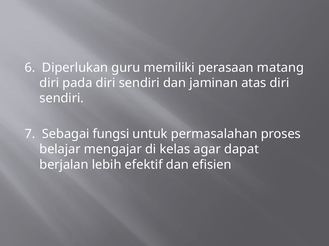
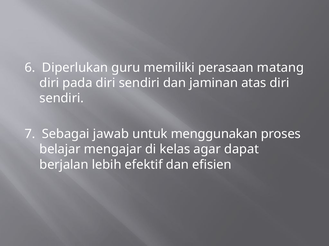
fungsi: fungsi -> jawab (111, 134)
permasalahan: permasalahan -> menggunakan (214, 134)
